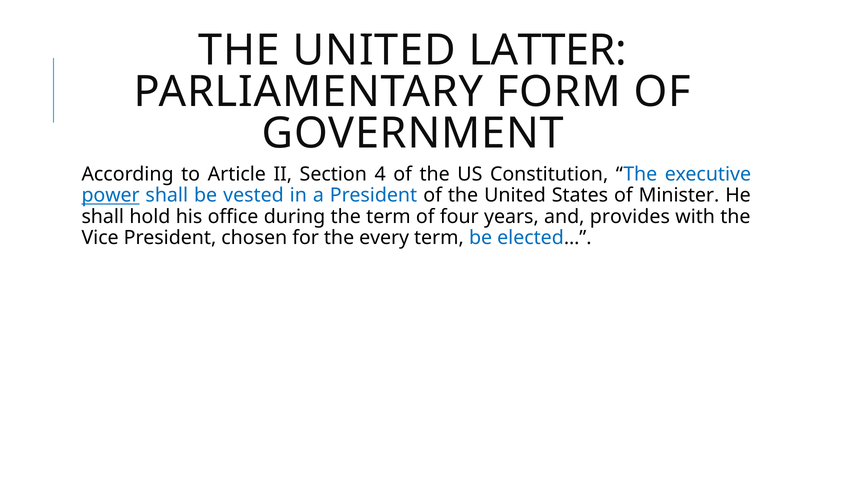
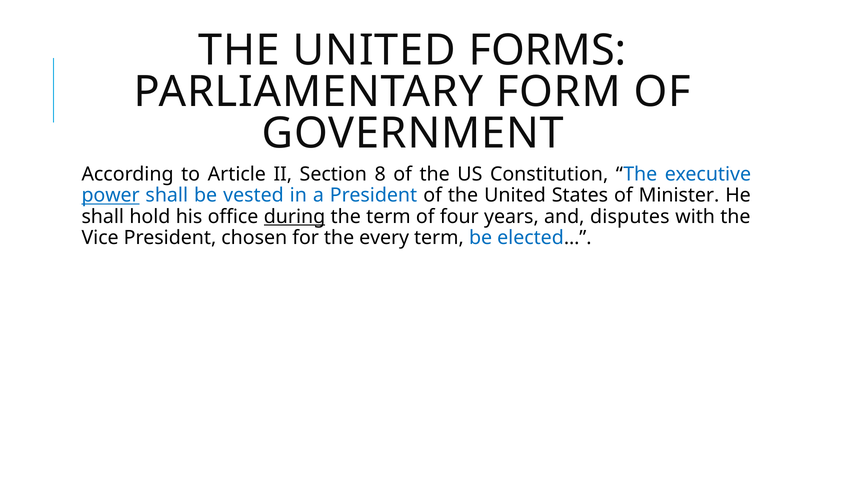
LATTER: LATTER -> FORMS (548, 50)
4: 4 -> 8 (380, 174)
during underline: none -> present (295, 216)
provides: provides -> disputes (630, 216)
